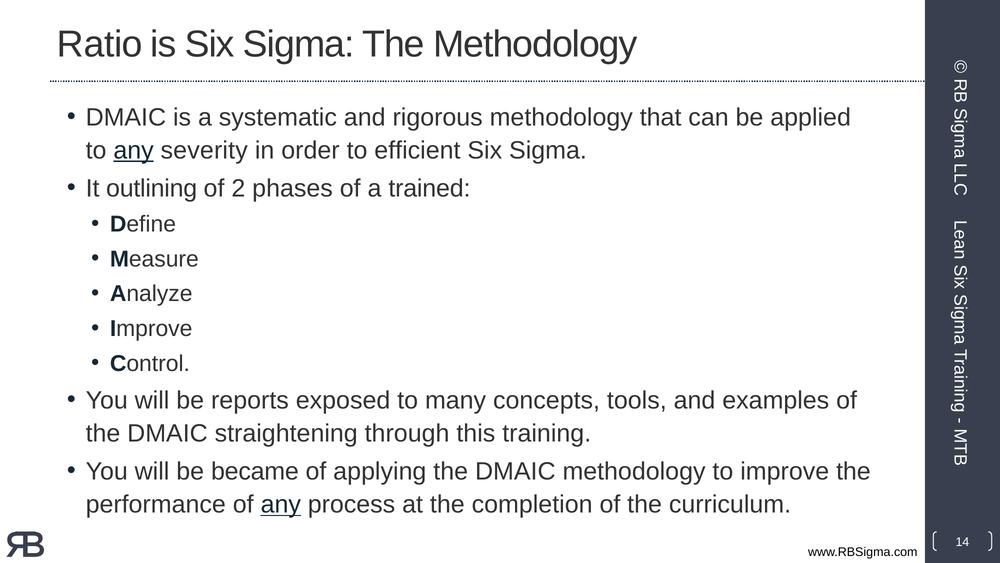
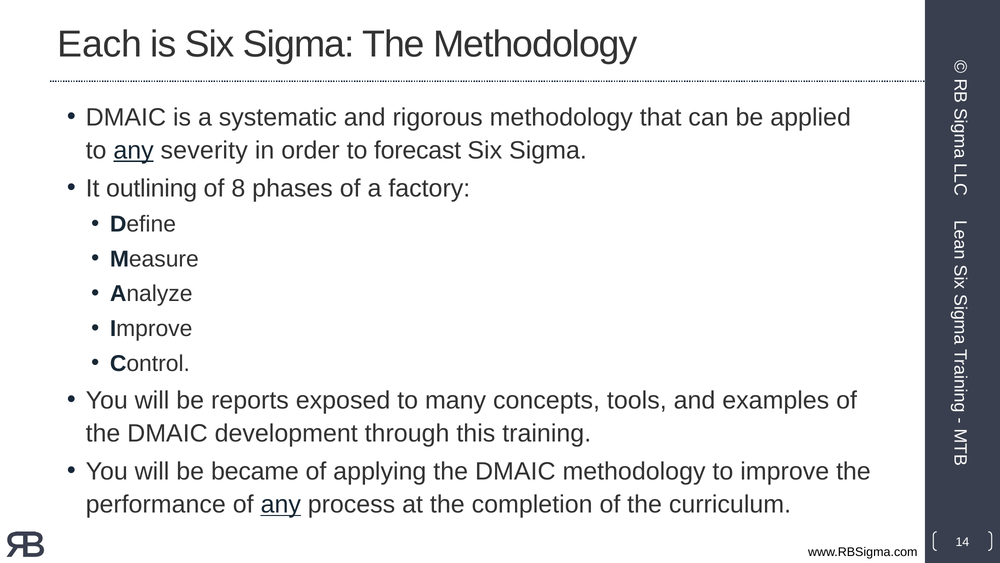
Ratio: Ratio -> Each (100, 44)
efficient: efficient -> forecast (418, 150)
2: 2 -> 8 (238, 188)
trained: trained -> factory (429, 188)
straightening: straightening -> development (286, 433)
